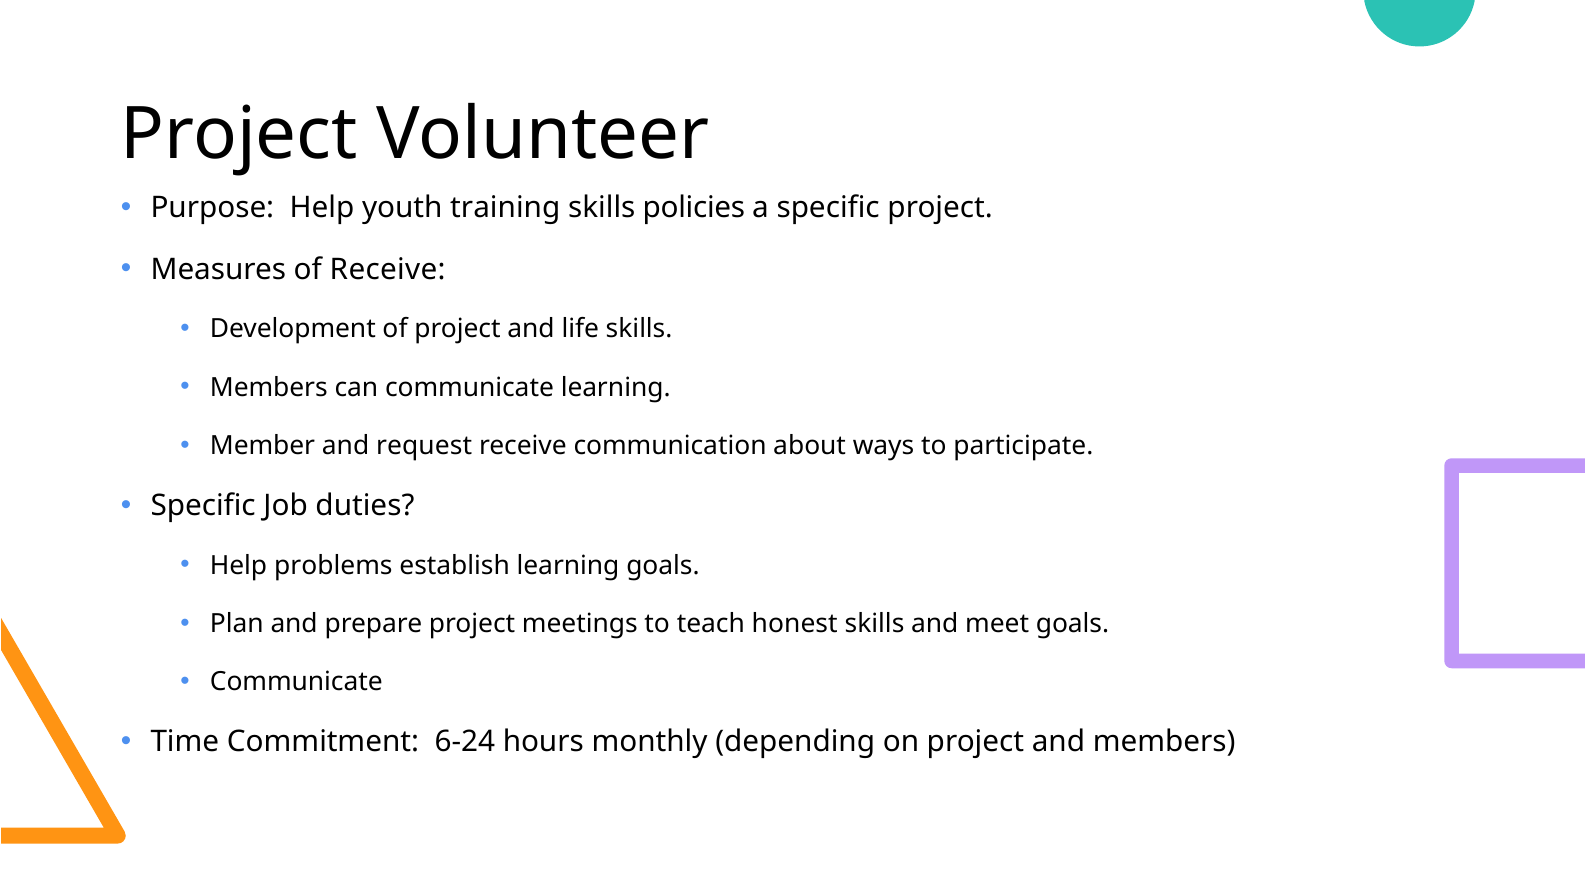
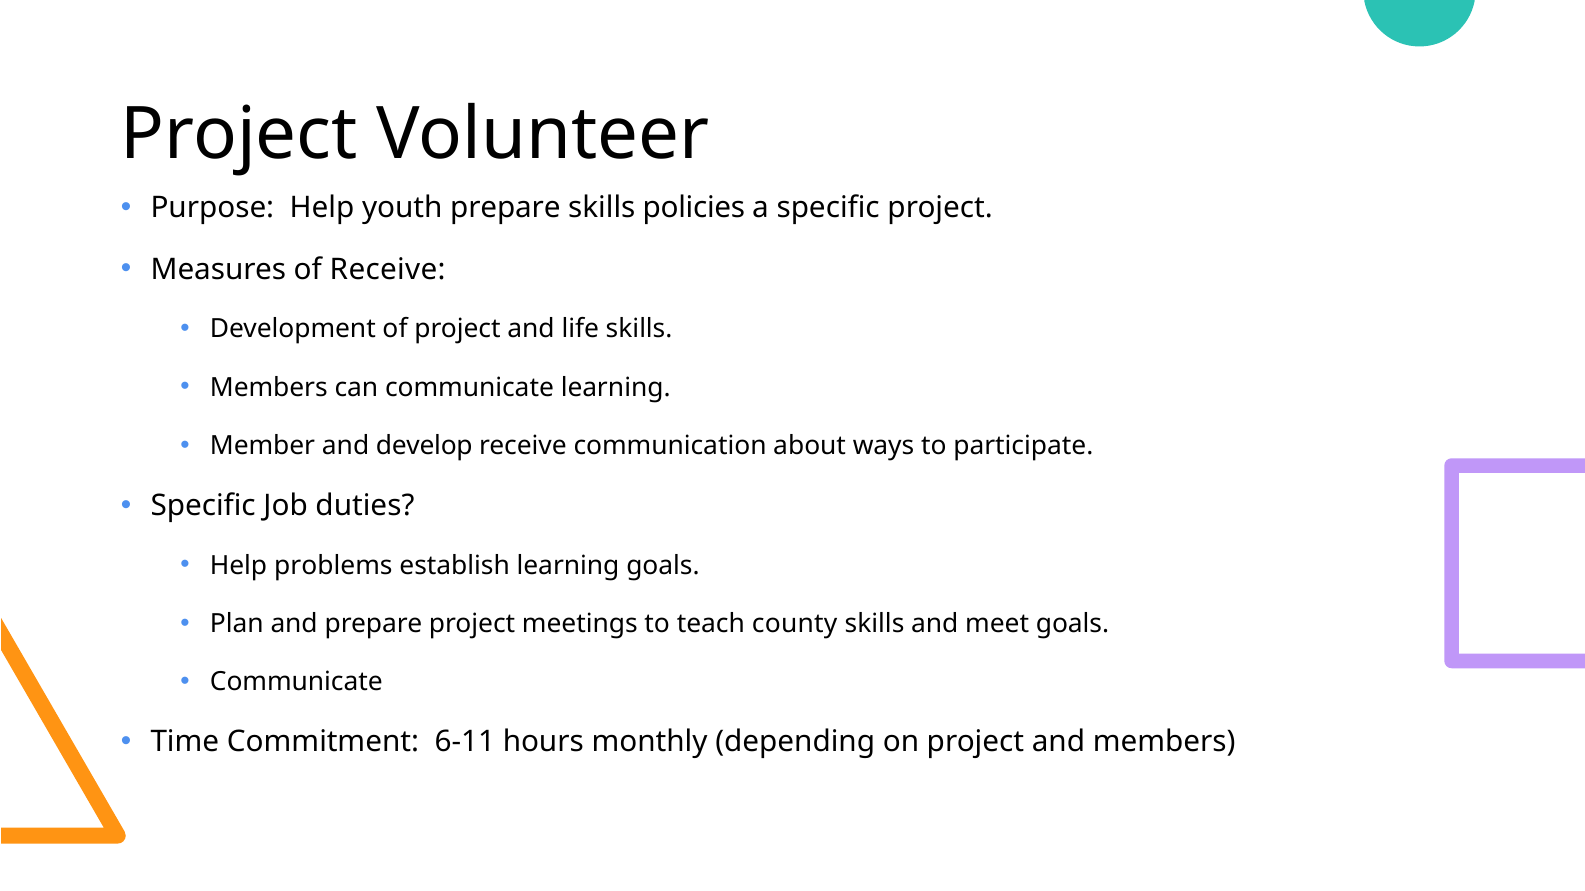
youth training: training -> prepare (505, 208)
request: request -> develop (424, 446)
honest: honest -> county (795, 624)
6-24: 6-24 -> 6-11 (465, 742)
